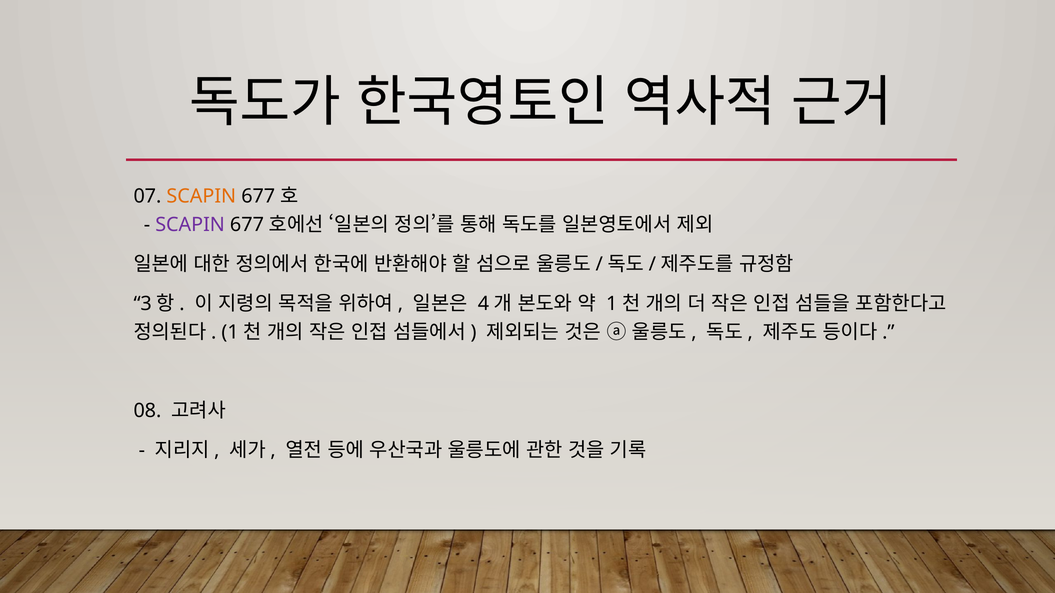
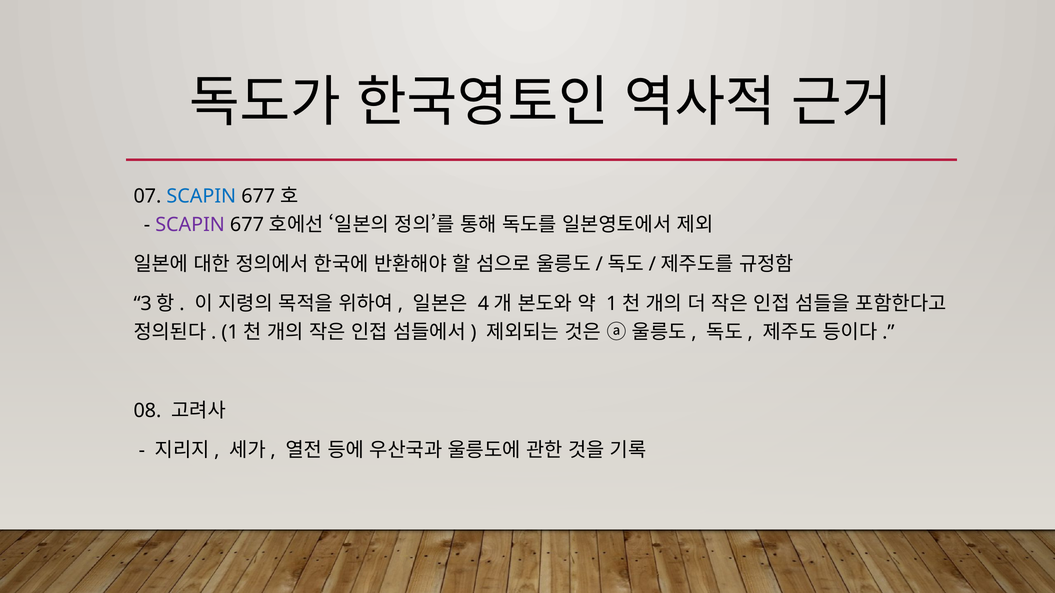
SCAPIN colour: orange -> blue (201, 196)
